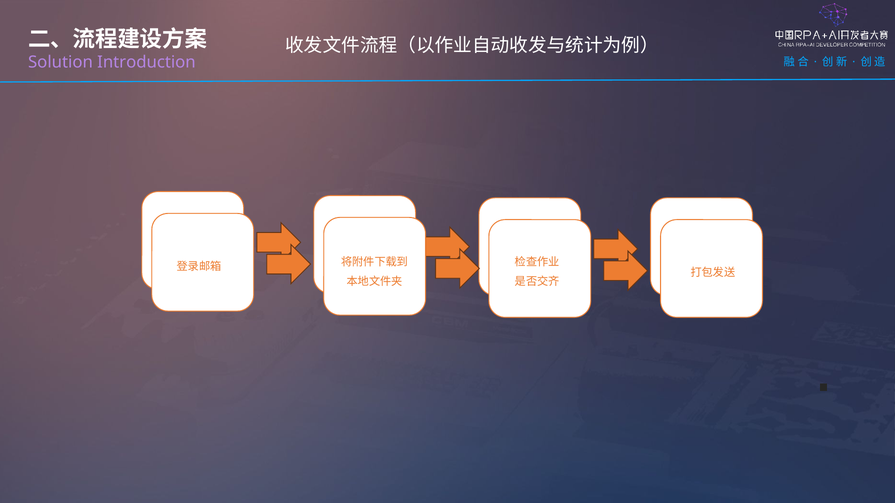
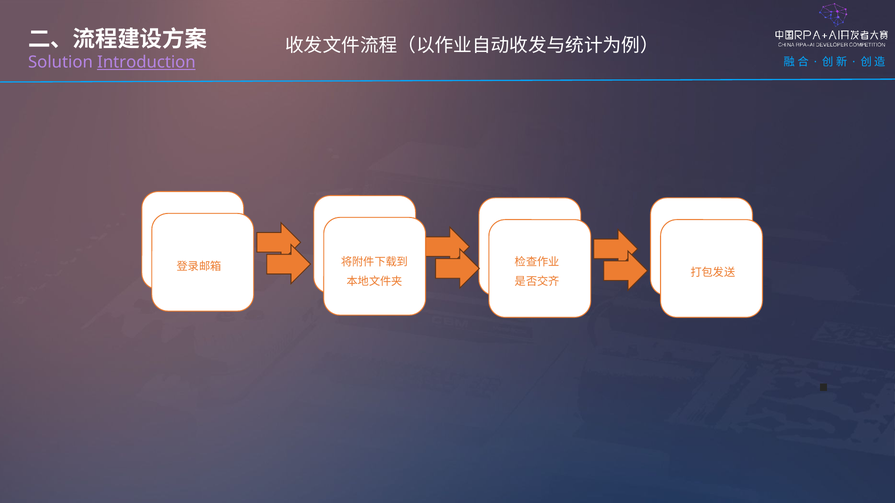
Introduction underline: none -> present (146, 62)
